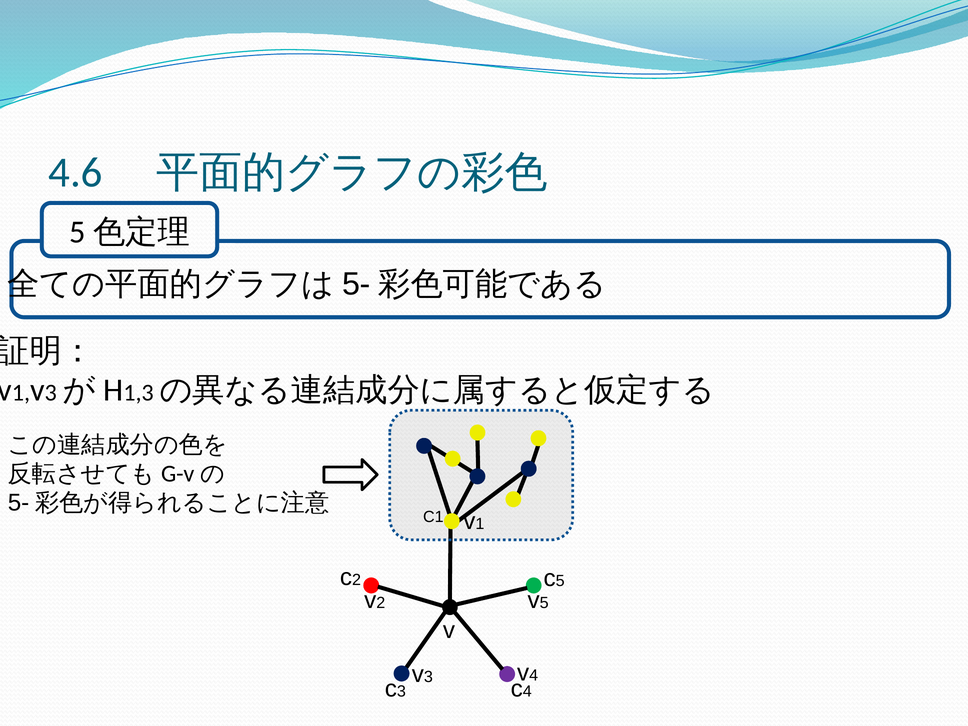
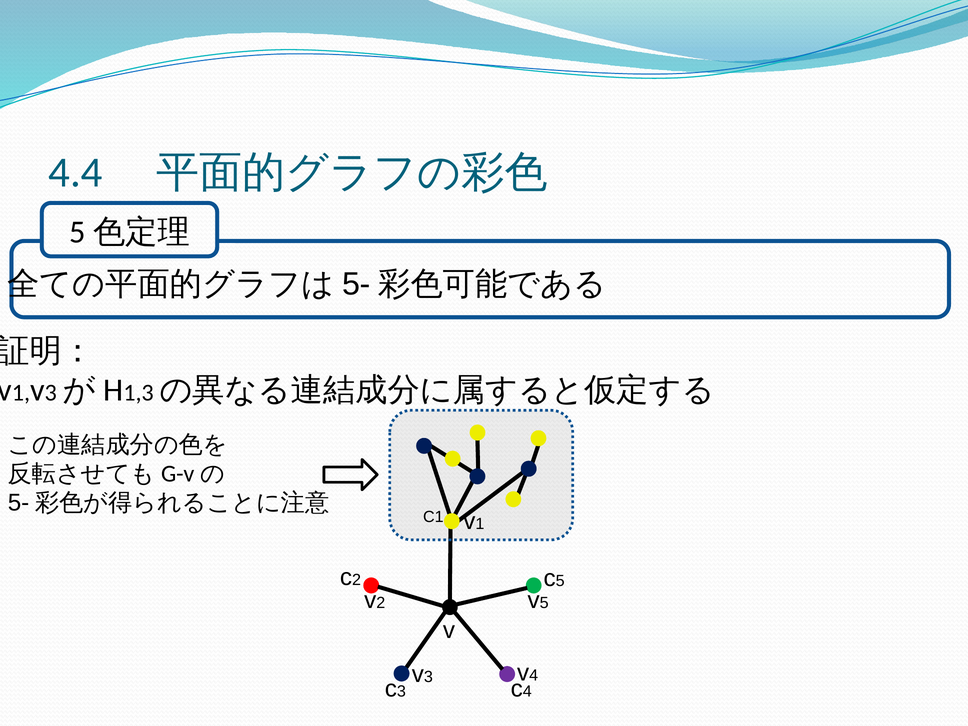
4.6: 4.6 -> 4.4 (76, 173)
